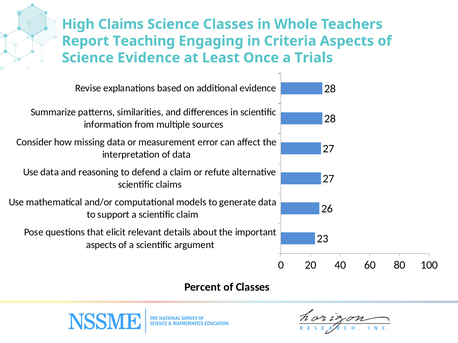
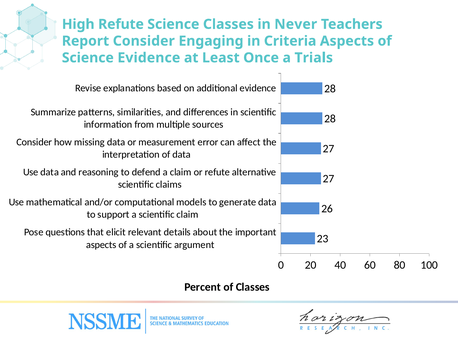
High Claims: Claims -> Refute (121, 24)
Whole: Whole -> Never (296, 24)
Report Teaching: Teaching -> Consider (144, 41)
